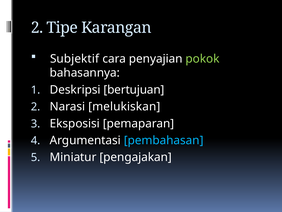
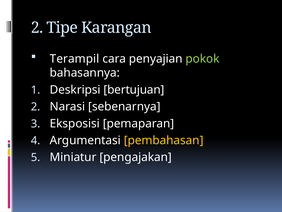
Subjektif: Subjektif -> Terampil (75, 59)
melukiskan: melukiskan -> sebenarnya (124, 106)
pembahasan colour: light blue -> yellow (164, 140)
